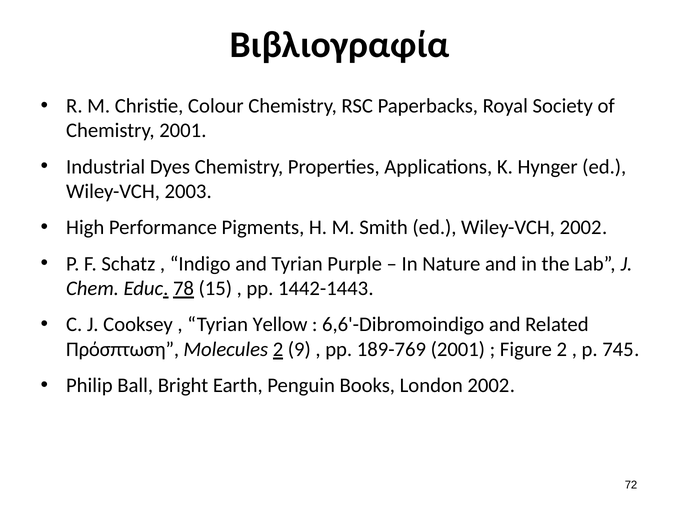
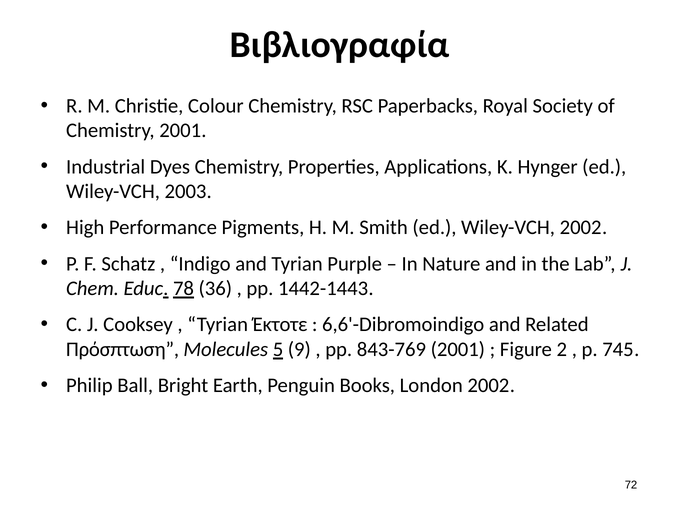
15: 15 -> 36 (215, 289)
Yellow: Yellow -> Έκτοτε (280, 325)
Molecules 2: 2 -> 5 (278, 350)
189-769: 189-769 -> 843-769 (391, 350)
